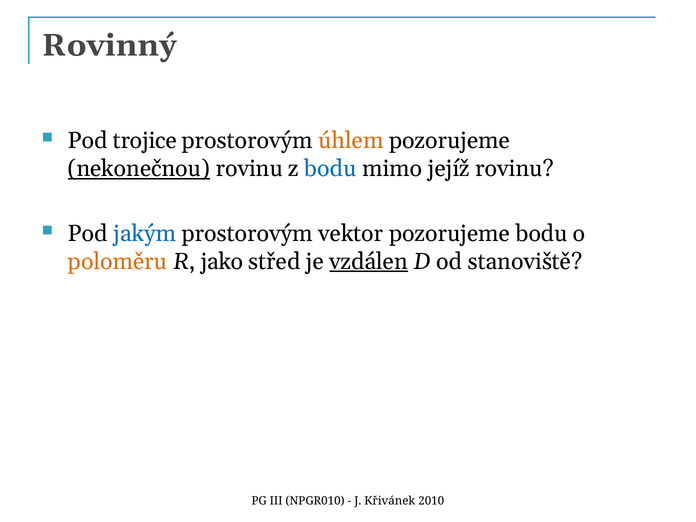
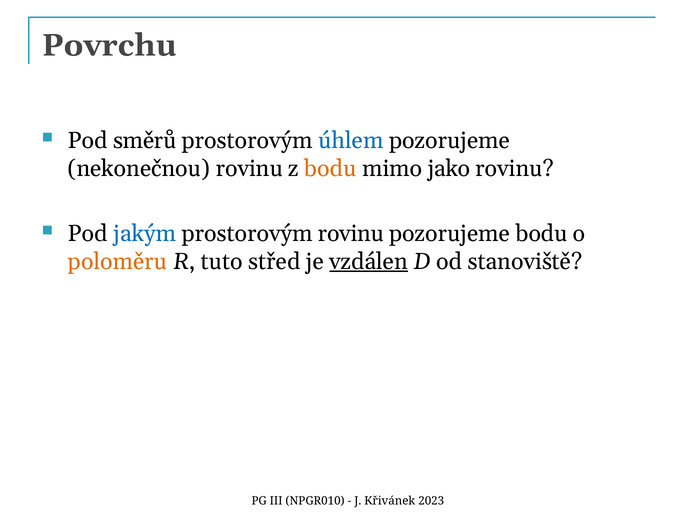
Rovinný: Rovinný -> Povrchu (109, 45)
trojice: trojice -> směrů (145, 141)
úhlem colour: orange -> blue (351, 141)
nekonečnou underline: present -> none (139, 169)
bodu colour: blue -> orange (330, 169)
jejíž: jejíž -> jako (449, 169)
prostorovým vektor: vektor -> rovinu (351, 234)
jako: jako -> tuto (222, 261)
2010: 2010 -> 2023 (431, 501)
